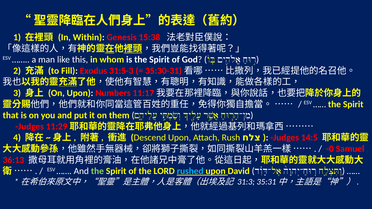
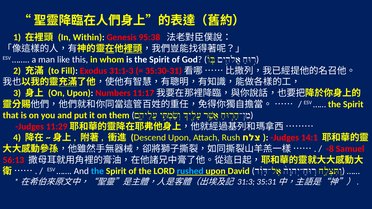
15:38: 15:38 -> 95:38 (149, 37)
31:5-3: 31:5-3 -> 31:1-3 (121, 71)
14:5: 14:5 -> 14:1 (309, 138)
-0: -0 -> -8 (330, 149)
36:13: 36:13 -> 56:13 (13, 160)
the colour: light green -> light blue (97, 171)
